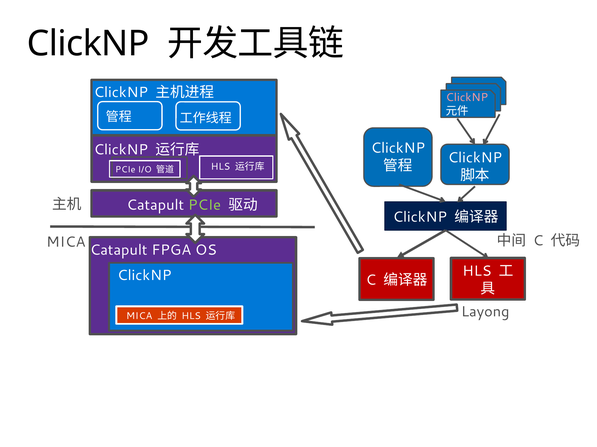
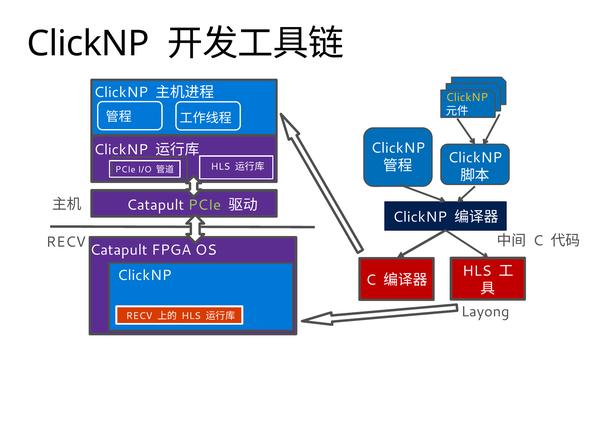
ClickNP colour: pink -> yellow (467, 98)
MICA: MICA -> RECV (66, 242)
MICA: MICA -> RECV (139, 316)
